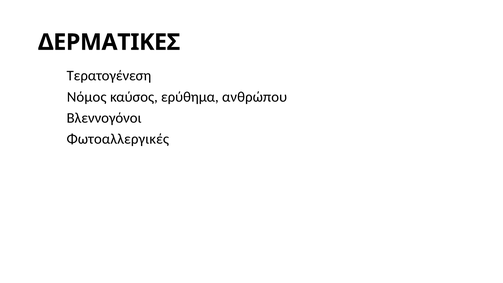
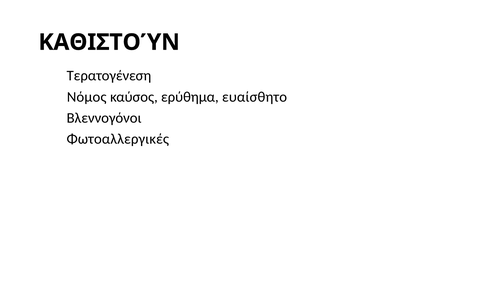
ΔΕΡΜΑΤΙΚΕΣ: ΔΕΡΜΑΤΙΚΕΣ -> ΚΑΘΙΣΤΟΎΝ (109, 42)
ανθρώπου: ανθρώπου -> ευαίσθητο (255, 97)
